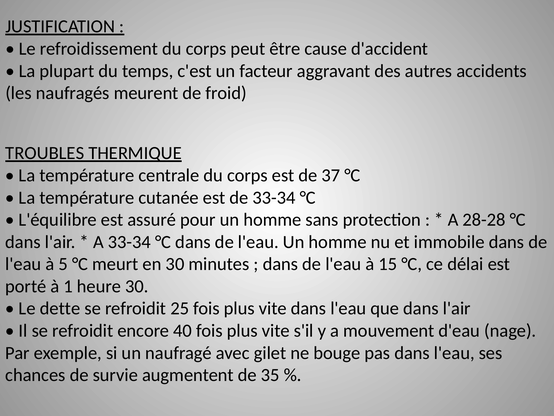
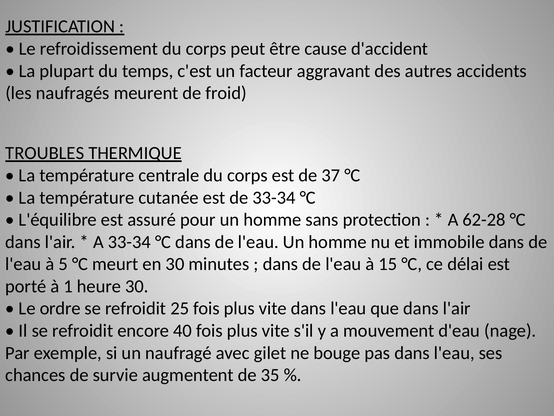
28-28: 28-28 -> 62-28 (484, 220)
dette: dette -> ordre (60, 308)
